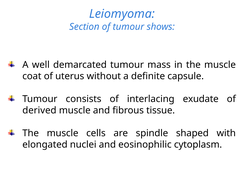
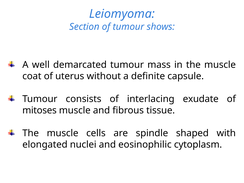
derived: derived -> mitoses (39, 110)
